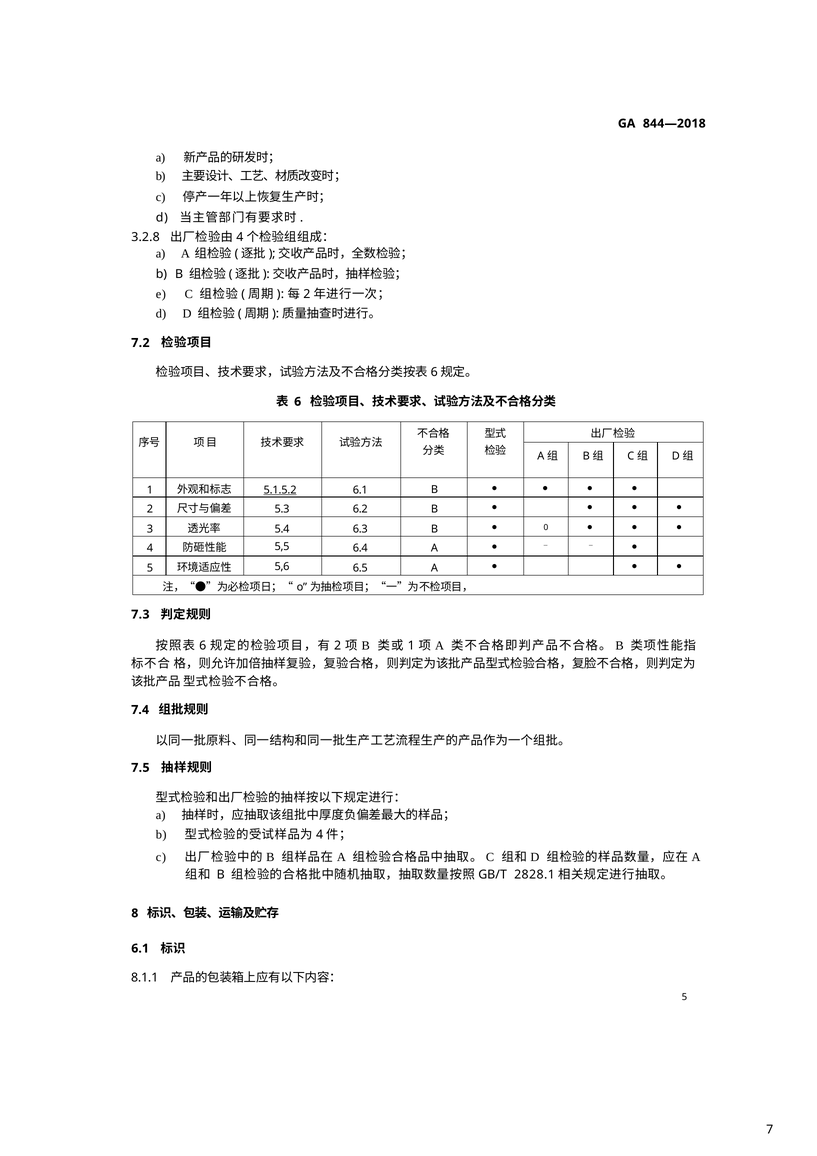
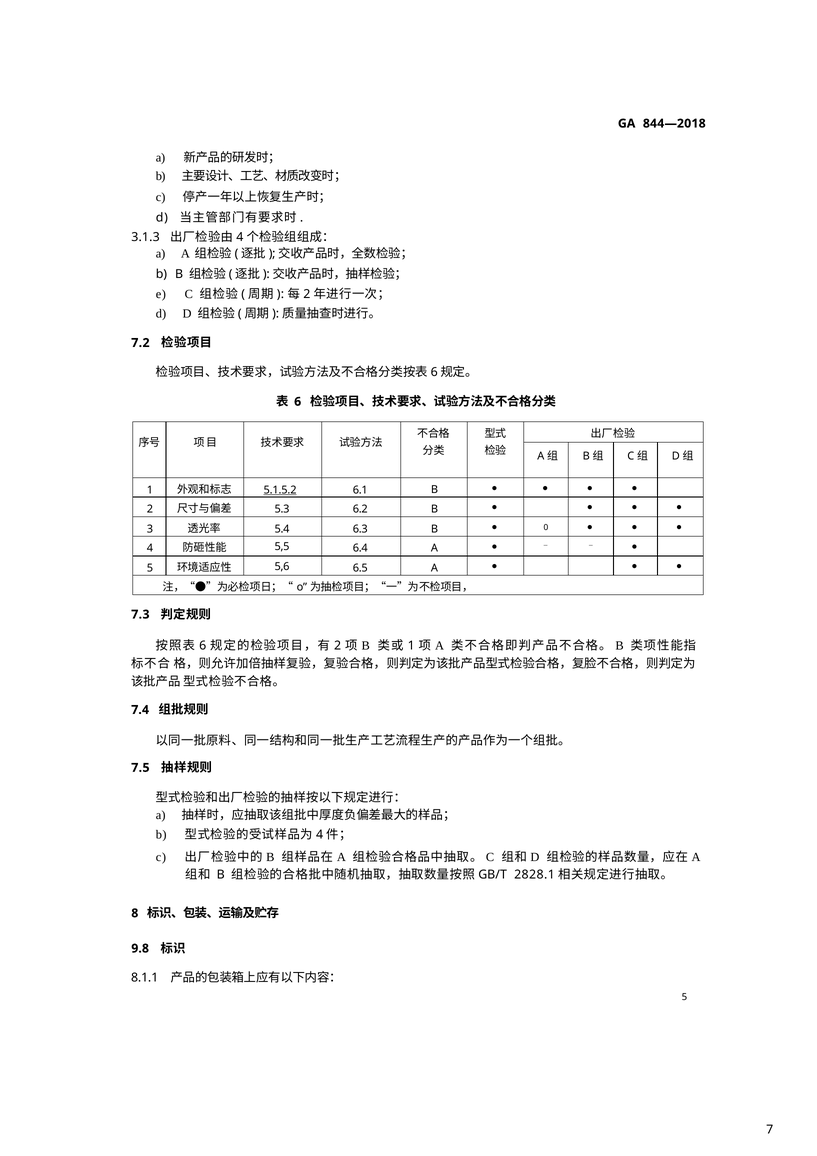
3.2.8: 3.2.8 -> 3.1.3 (146, 237)
6.1: 6.1 -> 9.8 (140, 949)
